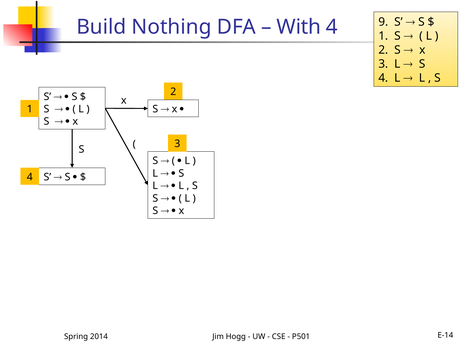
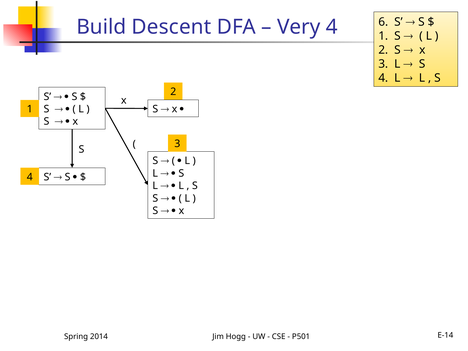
Nothing: Nothing -> Descent (172, 27)
With: With -> Very (299, 27)
9: 9 -> 6 (383, 22)
